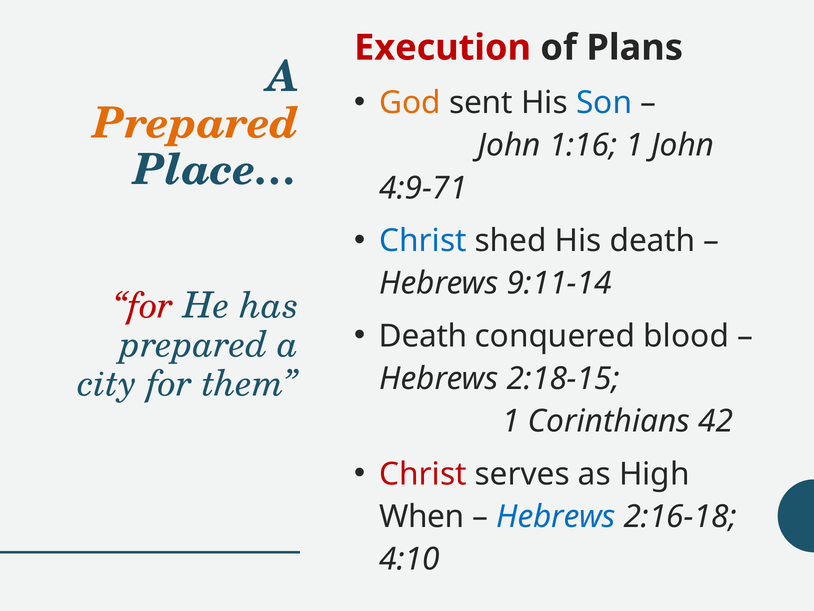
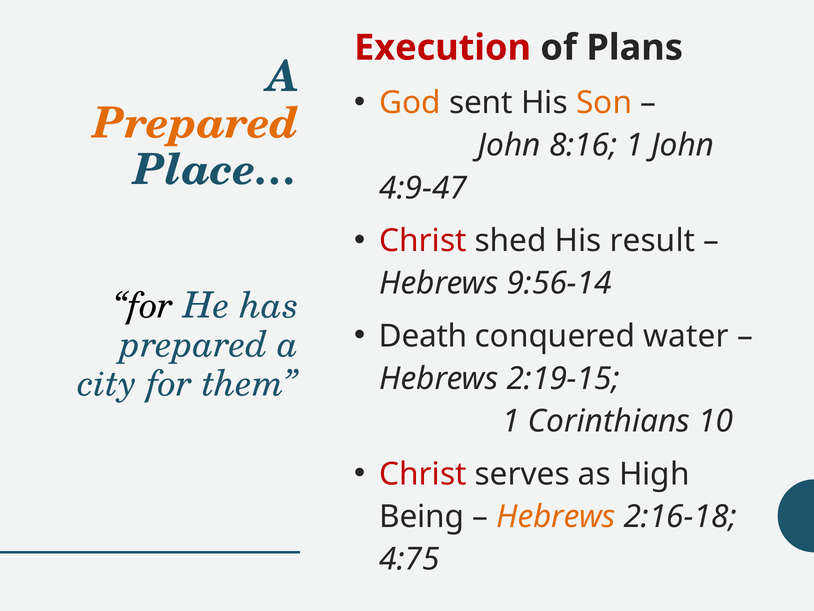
Son colour: blue -> orange (604, 103)
1:16: 1:16 -> 8:16 (583, 145)
4:9-71: 4:9-71 -> 4:9-47 (423, 188)
Christ colour: blue -> red (423, 241)
His death: death -> result (652, 241)
9:11-14: 9:11-14 -> 9:56-14 (559, 283)
for colour: red -> black (144, 305)
blood: blood -> water (686, 336)
2:18-15: 2:18-15 -> 2:19-15 (563, 379)
42: 42 -> 10 (716, 421)
When: When -> Being (422, 516)
Hebrews colour: blue -> orange (556, 516)
4:10: 4:10 -> 4:75 (409, 559)
